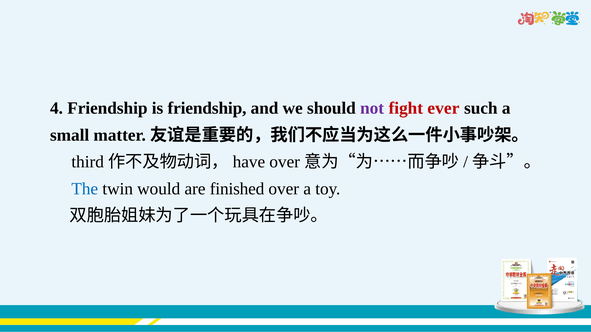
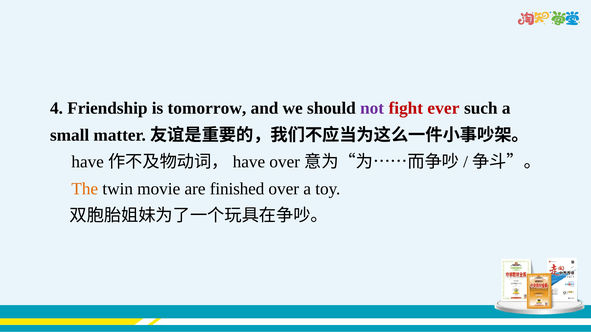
is friendship: friendship -> tomorrow (207, 108)
third: third -> have (88, 162)
The colour: blue -> orange (85, 189)
would: would -> movie (159, 189)
